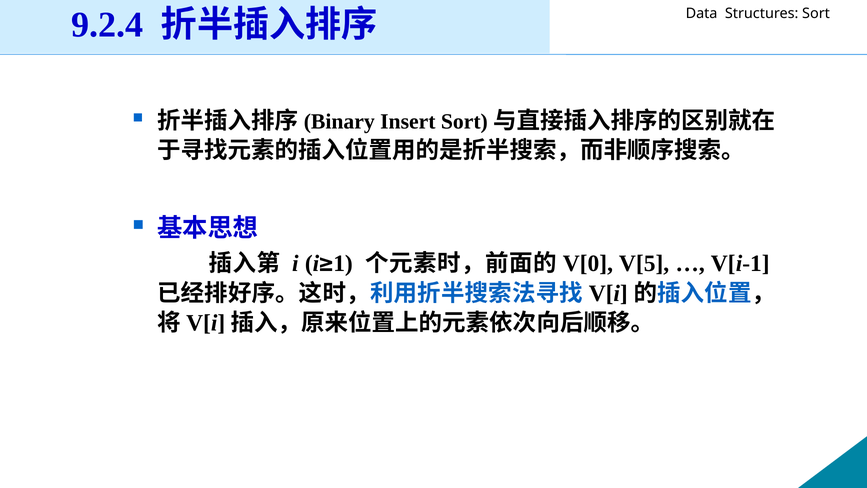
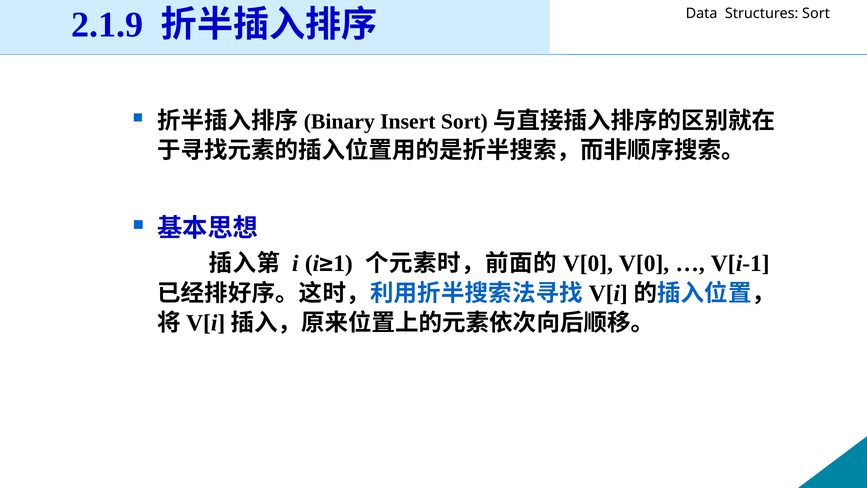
9.2.4: 9.2.4 -> 2.1.9 (107, 25)
V[5: V[5 -> V[0 (644, 264)
